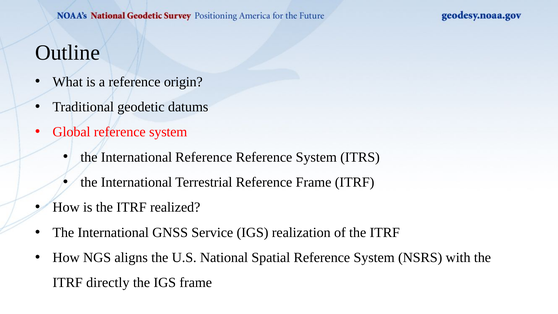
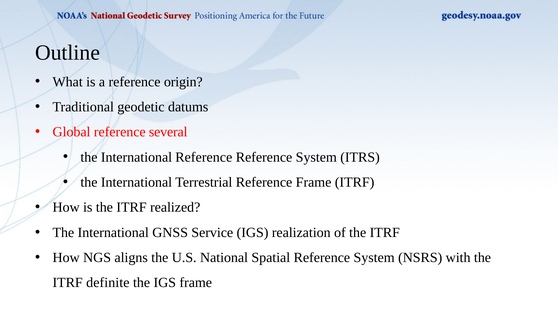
Global reference system: system -> several (168, 132)
directly: directly -> definite (108, 283)
